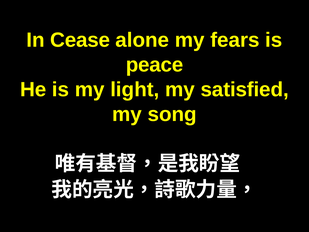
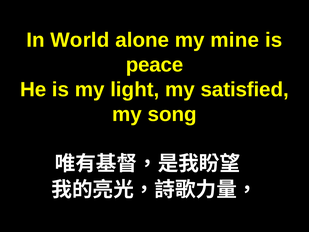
Cease: Cease -> World (80, 40)
fears: fears -> mine (235, 40)
